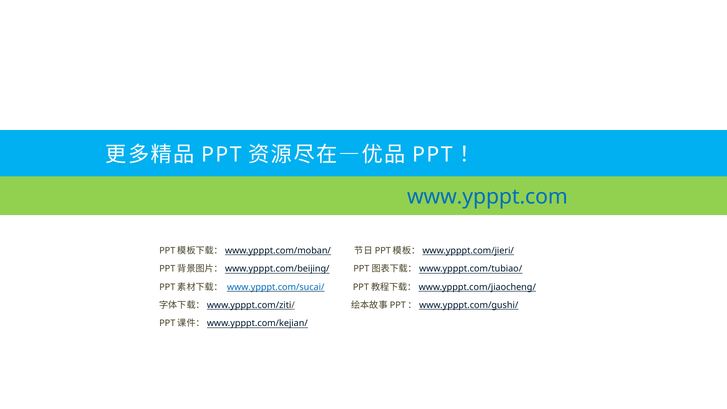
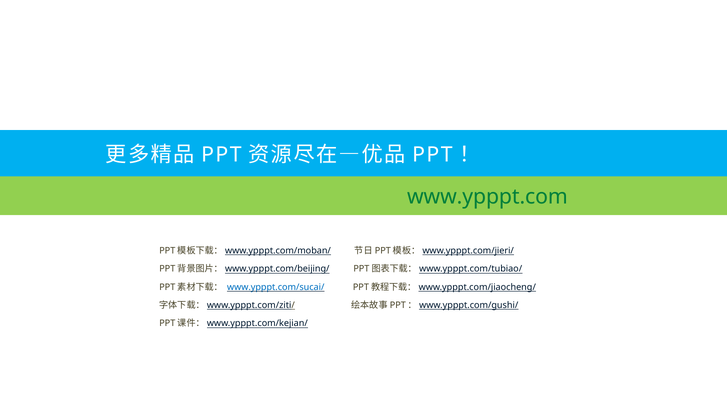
www.ypppt.com colour: blue -> green (487, 197)
